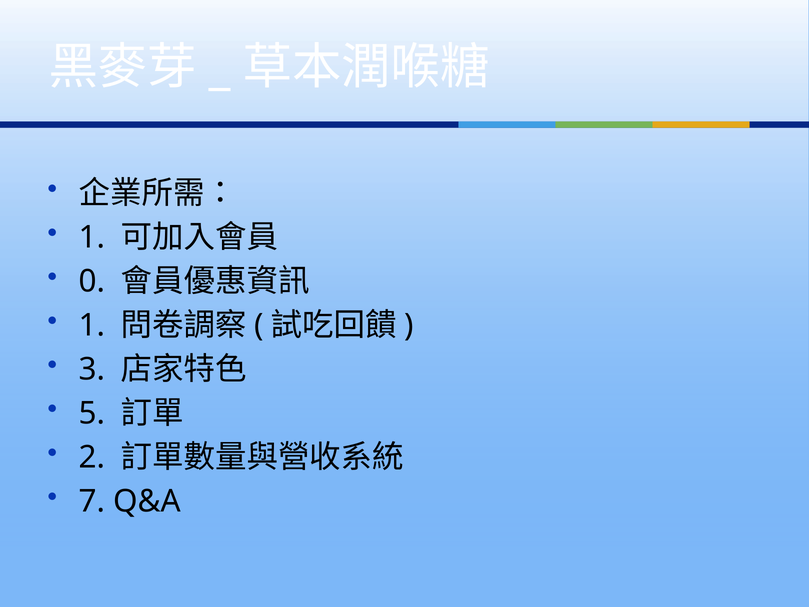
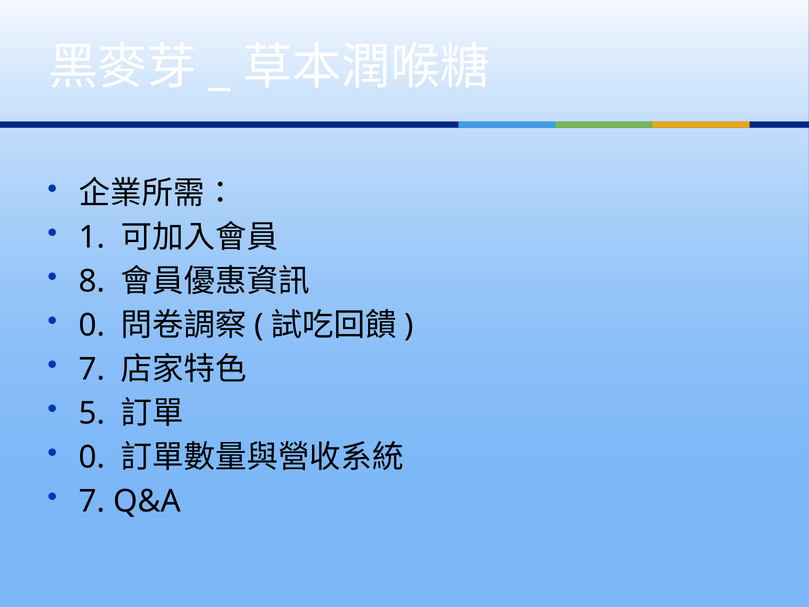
0: 0 -> 8 (92, 281)
1: 1 -> 0 (92, 325)
3: 3 -> 7 (92, 369)
2: 2 -> 0 (92, 457)
